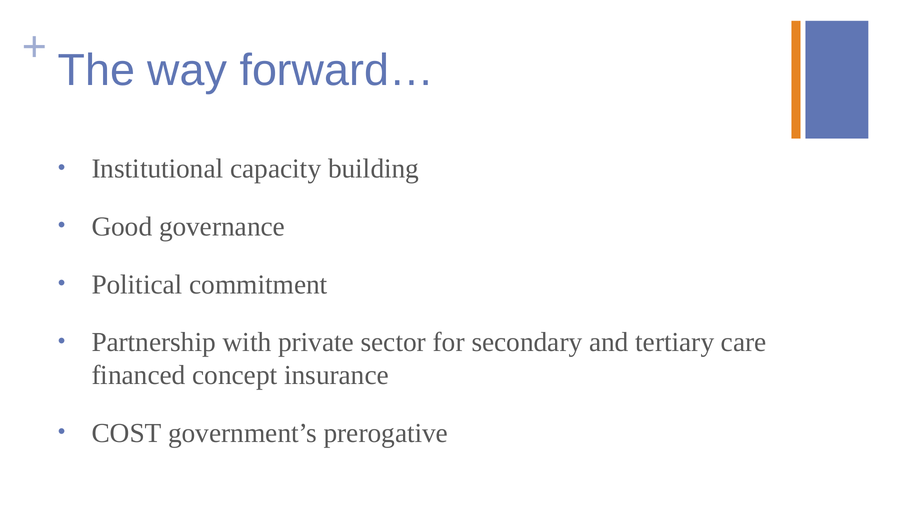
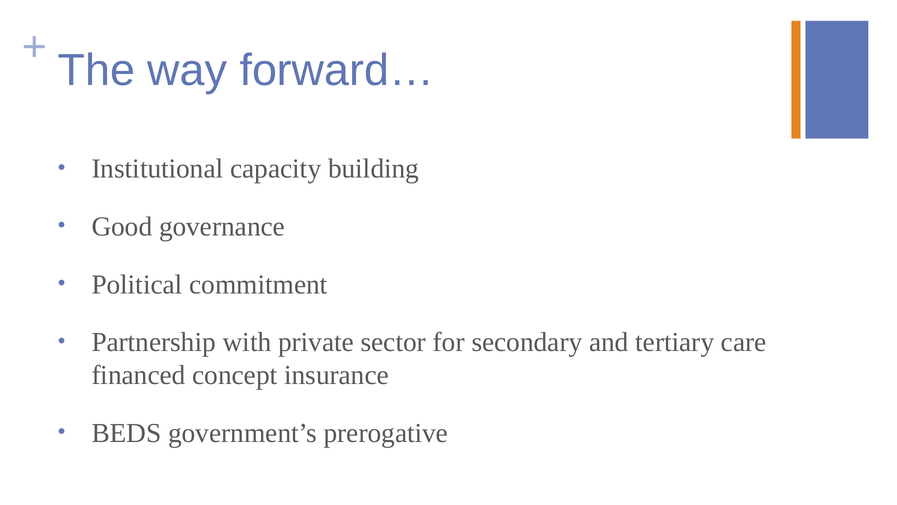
COST: COST -> BEDS (127, 433)
